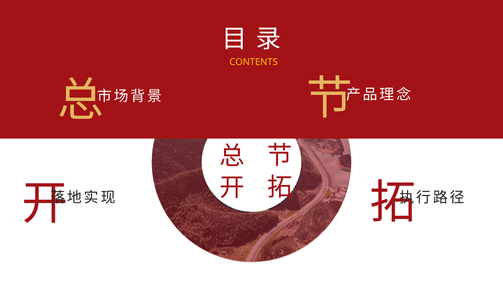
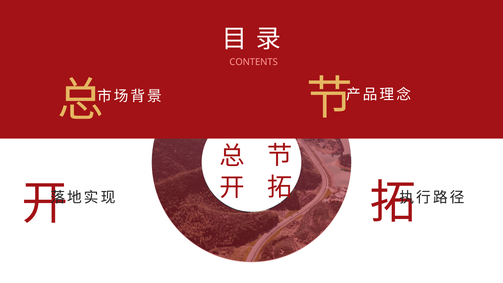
CONTENTS colour: yellow -> pink (254, 62)
